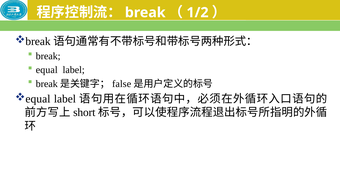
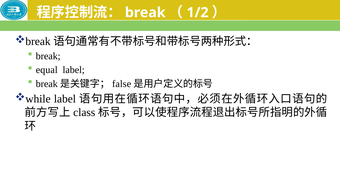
equal: equal -> while (38, 99)
short: short -> class (84, 113)
